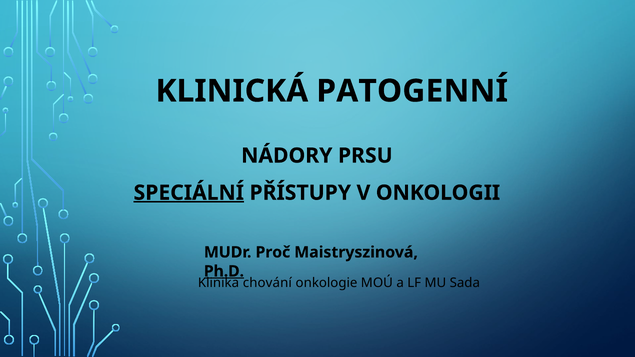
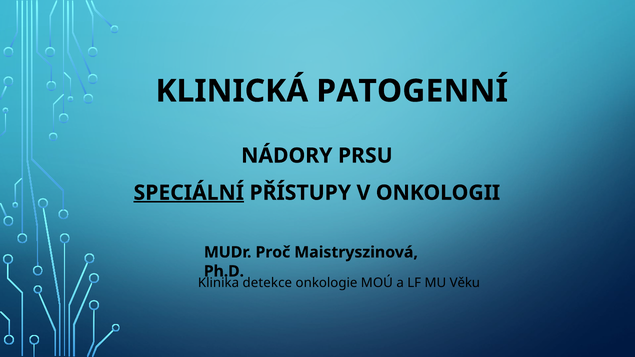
Ph.D underline: present -> none (224, 271)
chování: chování -> detekce (267, 283)
Sada: Sada -> Věku (465, 283)
